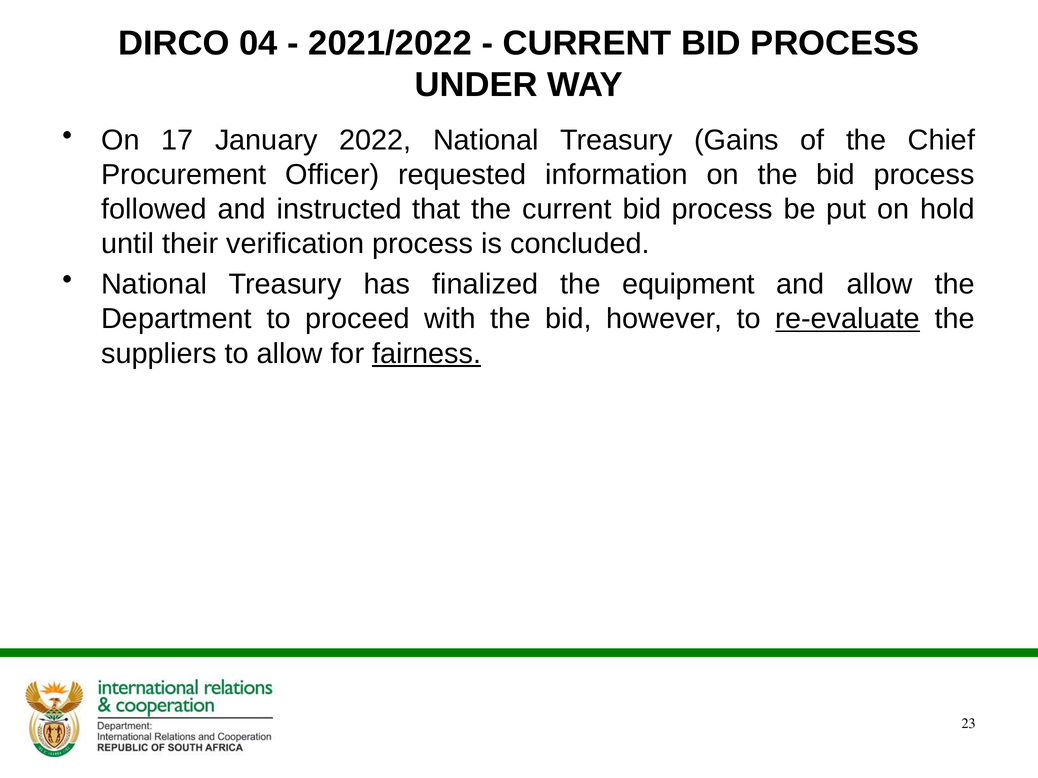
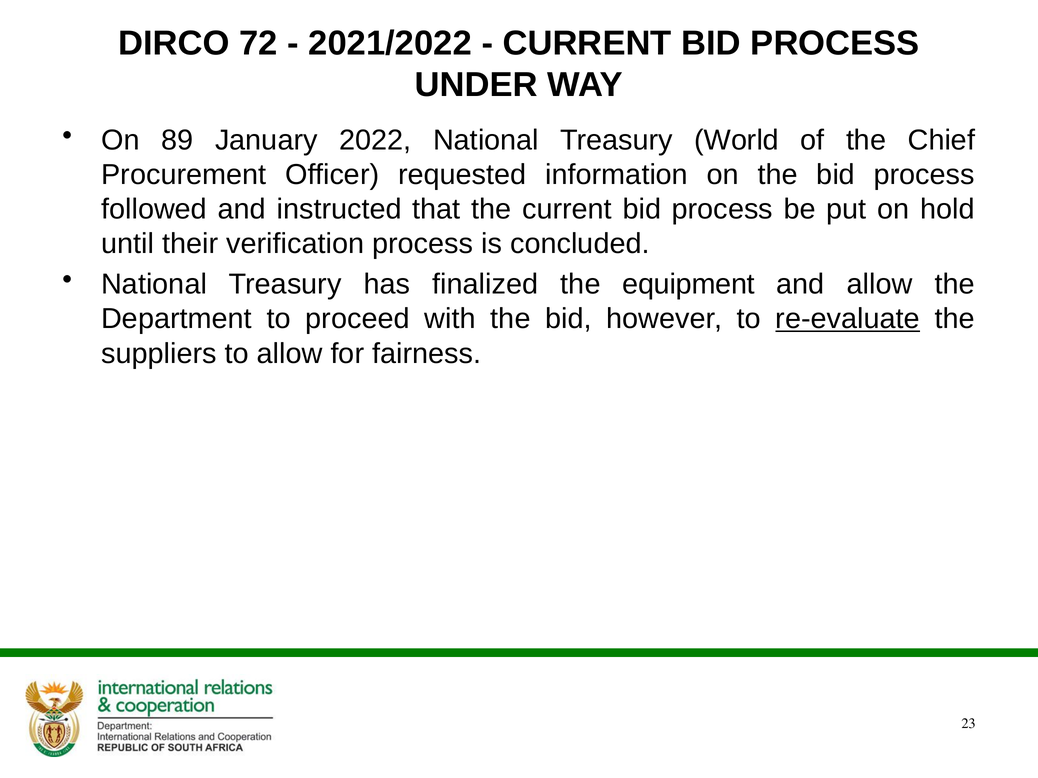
04: 04 -> 72 (258, 43)
17: 17 -> 89 (177, 140)
Gains: Gains -> World (737, 140)
fairness underline: present -> none (427, 354)
